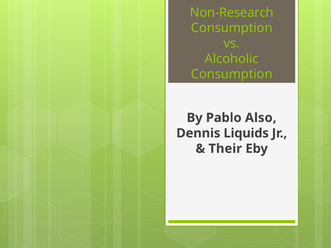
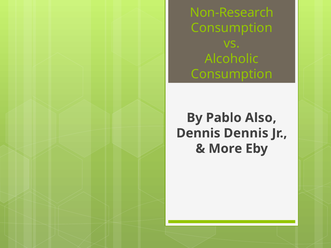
Dennis Liquids: Liquids -> Dennis (246, 133)
Their: Their -> More (225, 149)
